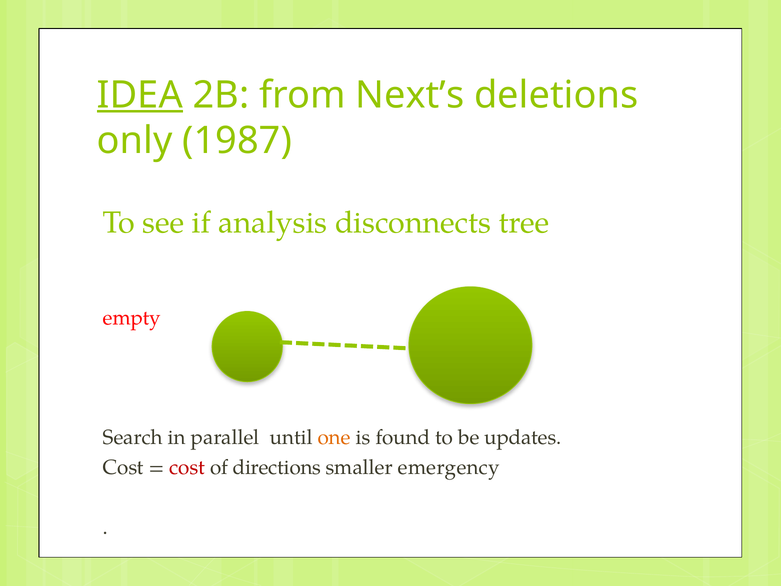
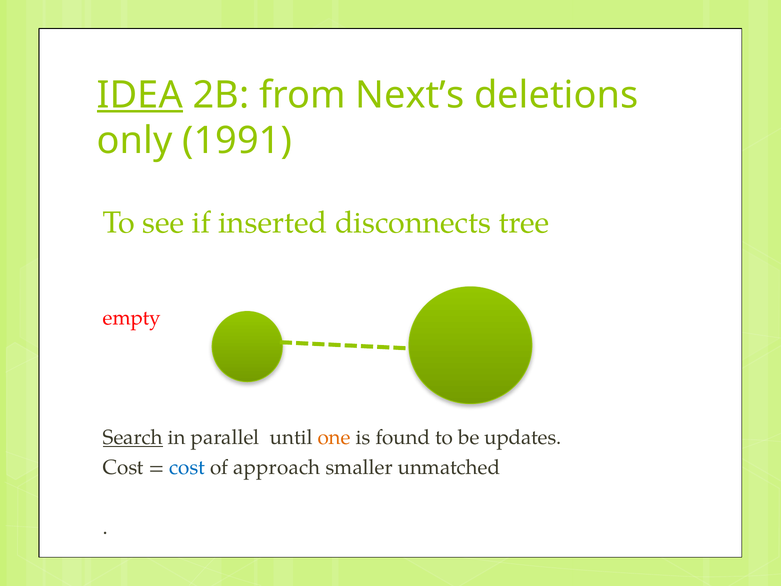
1987: 1987 -> 1991 (237, 141)
analysis: analysis -> inserted (273, 223)
Search underline: none -> present (133, 437)
cost colour: red -> blue (187, 467)
directions: directions -> approach (277, 467)
emergency: emergency -> unmatched (449, 467)
